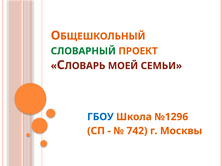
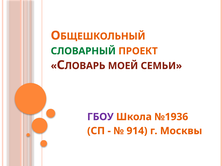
ГБОУ colour: blue -> purple (100, 117)
№1296: №1296 -> №1936 (171, 117)
742: 742 -> 914 (137, 131)
